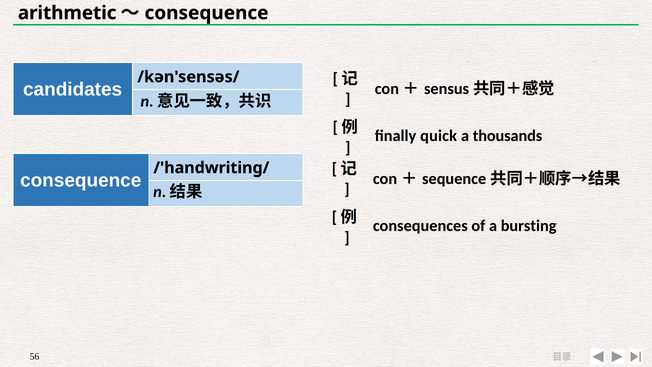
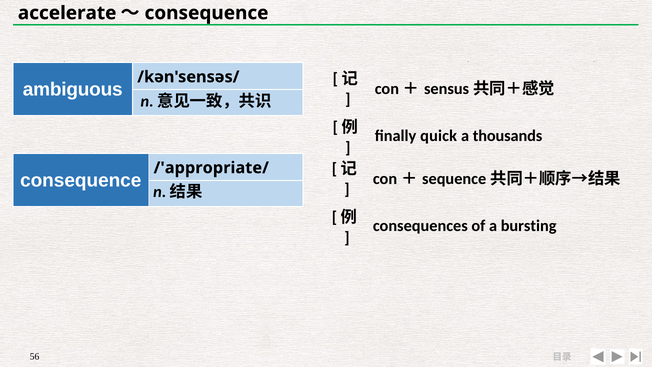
arithmetic: arithmetic -> accelerate (67, 13)
candidates: candidates -> ambiguous (73, 89)
/'handwriting/: /'handwriting/ -> /'appropriate/ (211, 168)
